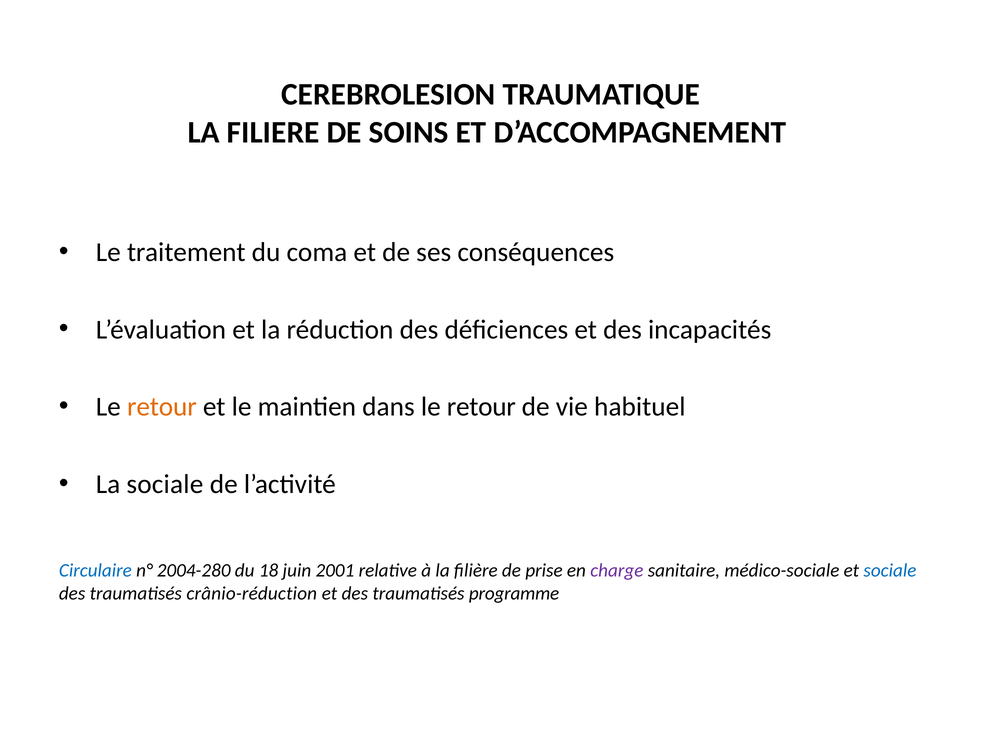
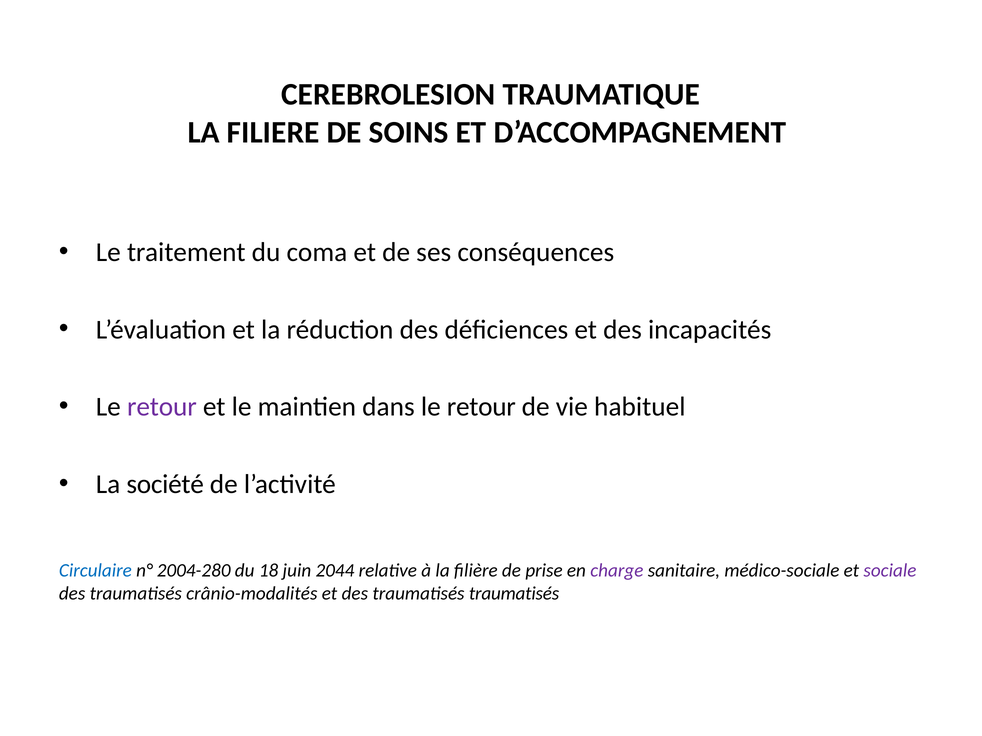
retour colour: orange -> purple (162, 407)
La sociale: sociale -> société (165, 485)
2001: 2001 -> 2044 (335, 571)
sociale colour: blue -> purple (890, 571)
crânio-réduction: crânio-réduction -> crânio-modalités (252, 594)
traumatisés programme: programme -> traumatisés (514, 594)
